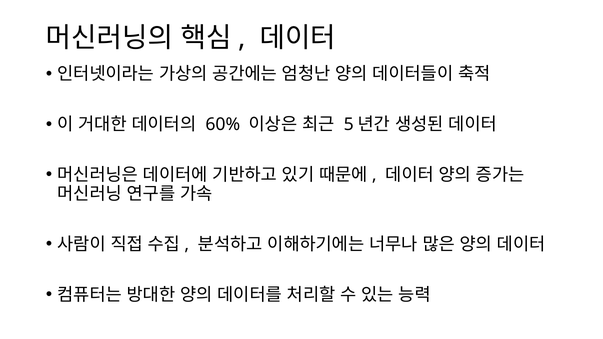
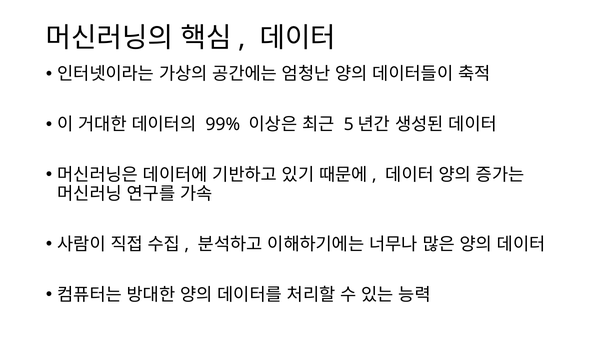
60%: 60% -> 99% (223, 124)
